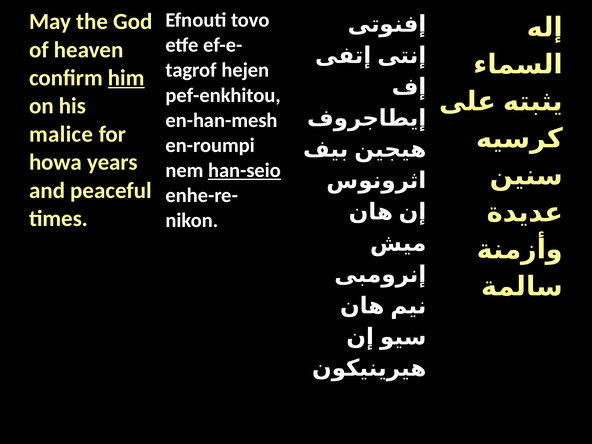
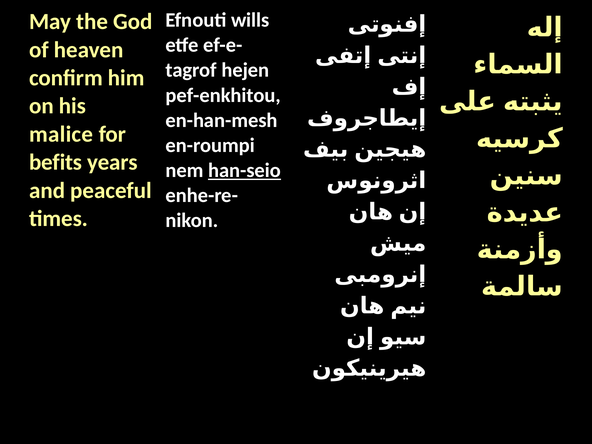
tovo: tovo -> wills (250, 20)
him underline: present -> none (126, 78)
howa: howa -> befits (56, 162)
